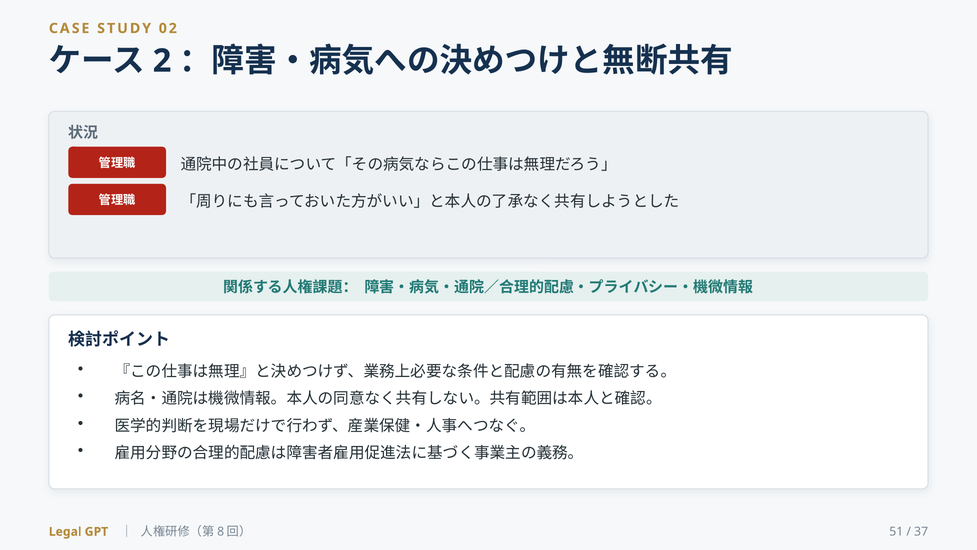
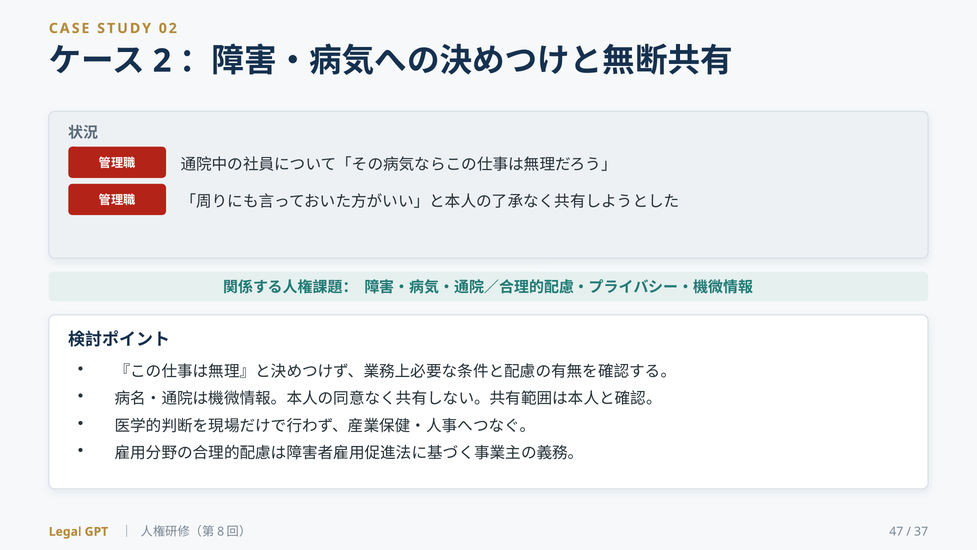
51: 51 -> 47 (896, 531)
